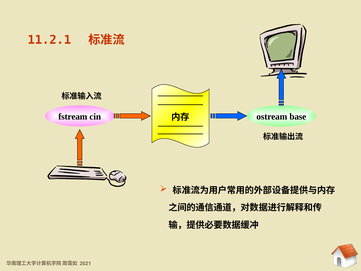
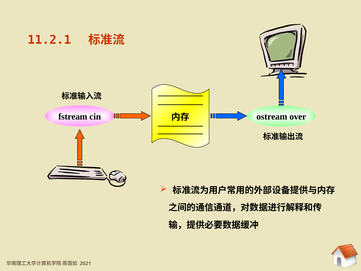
base: base -> over (298, 116)
